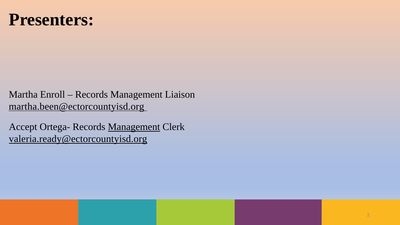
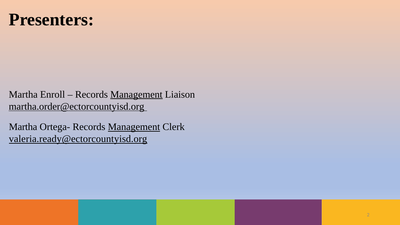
Management underline: none -> present (136, 94)
martha.been@ectorcountyisd.org: martha.been@ectorcountyisd.org -> martha.order@ectorcountyisd.org (77, 106)
Accept: Accept -> Martha (23, 127)
